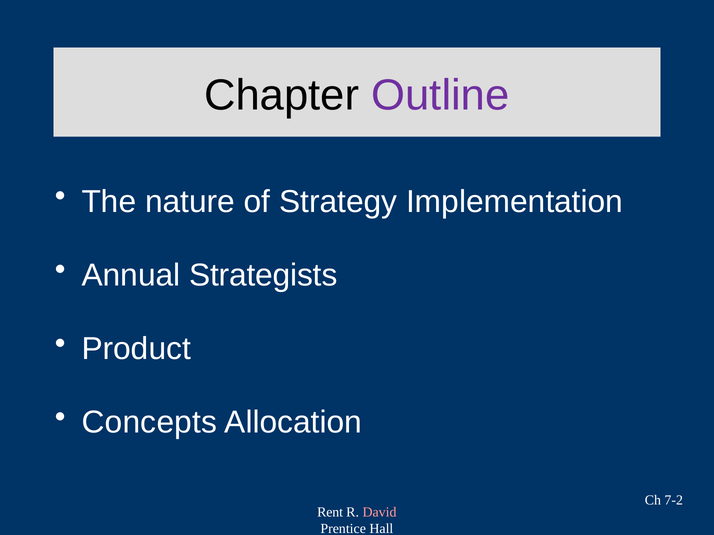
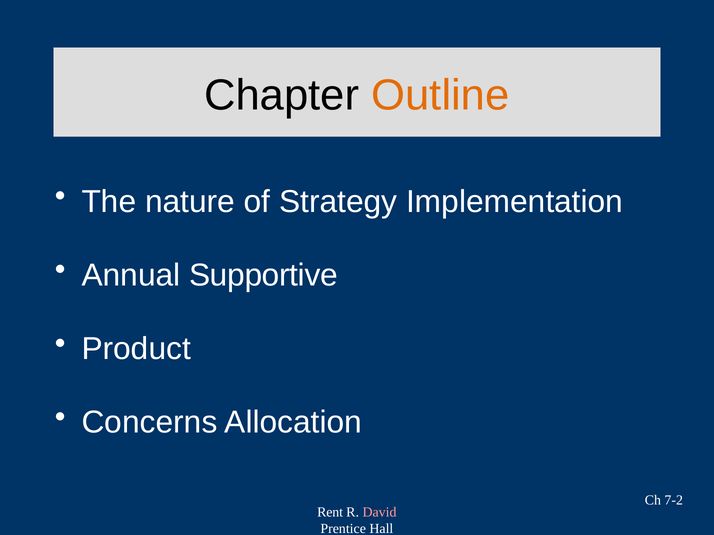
Outline colour: purple -> orange (440, 95)
Strategists: Strategists -> Supportive (263, 276)
Concepts: Concepts -> Concerns (149, 423)
